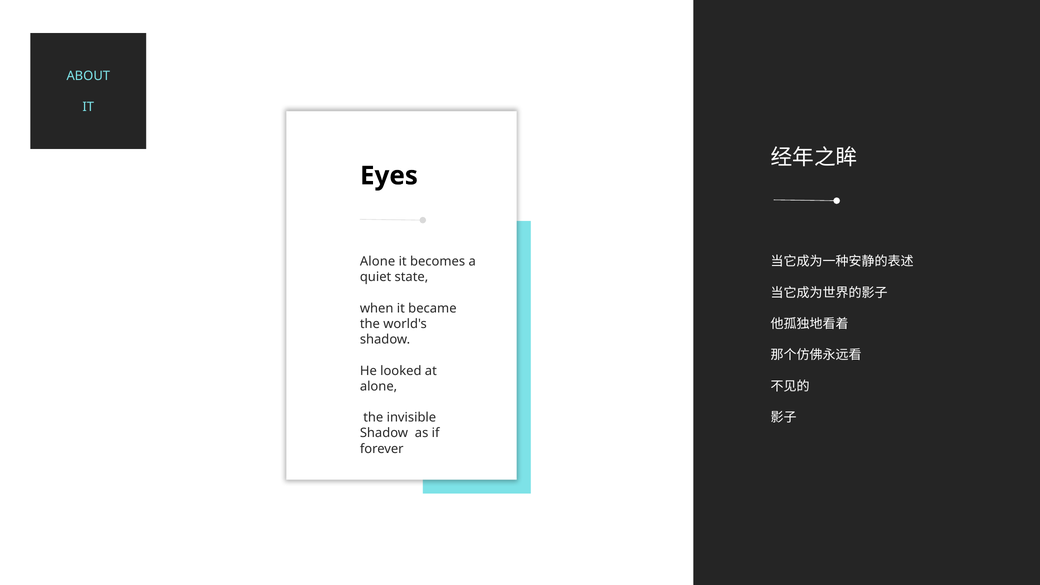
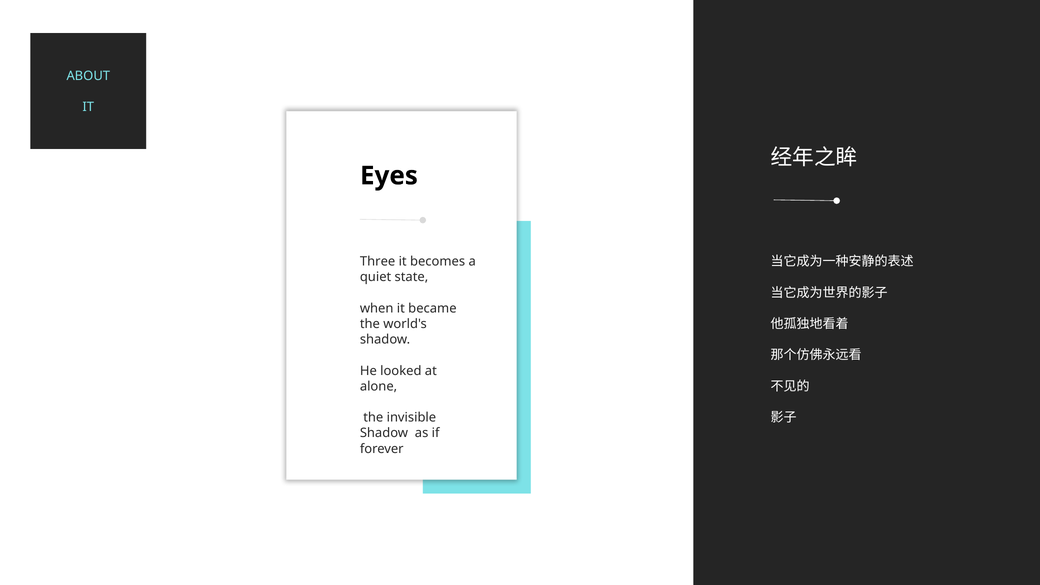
Alone: Alone -> Three (378, 262)
